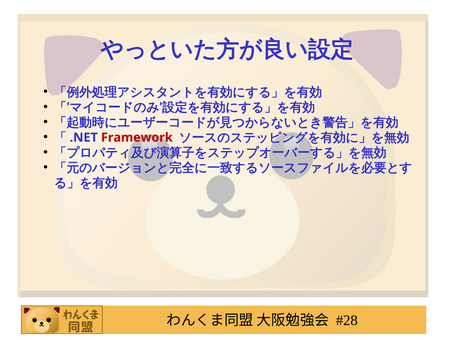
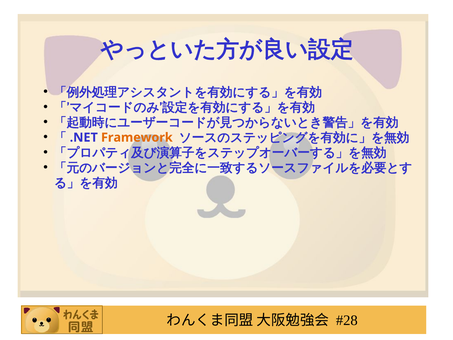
Framework colour: red -> orange (137, 137)
